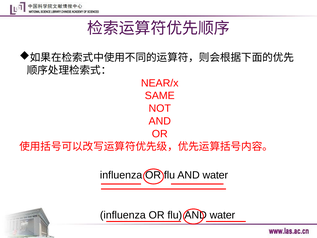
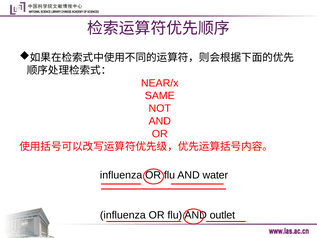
water: water -> outlet (222, 215)
